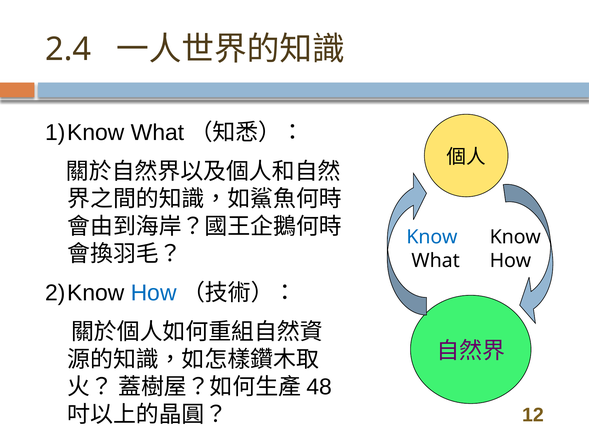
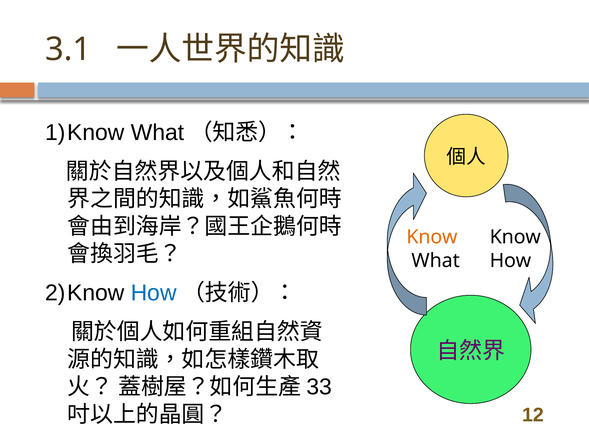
2.4: 2.4 -> 3.1 (68, 49)
Know colour: blue -> orange (432, 237)
48: 48 -> 33 (319, 387)
